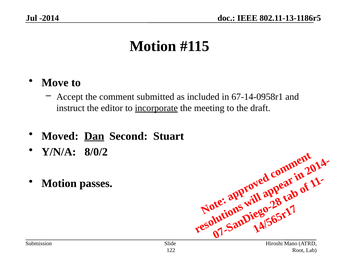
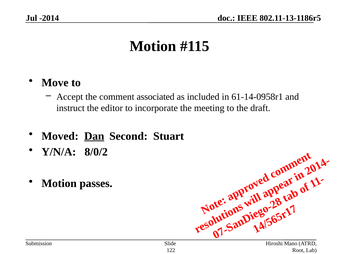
submitted: submitted -> associated (156, 97)
67-14-0958r1: 67-14-0958r1 -> 61-14-0958r1 (257, 97)
incorporate underline: present -> none (156, 108)
